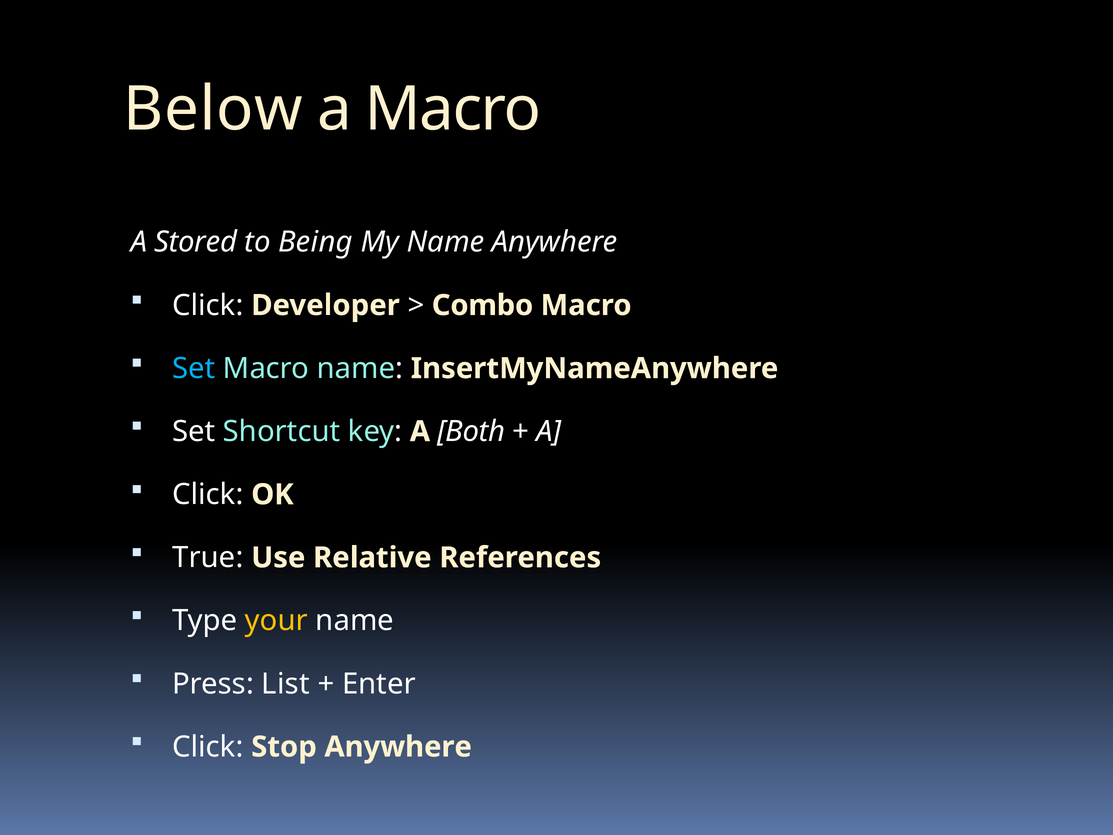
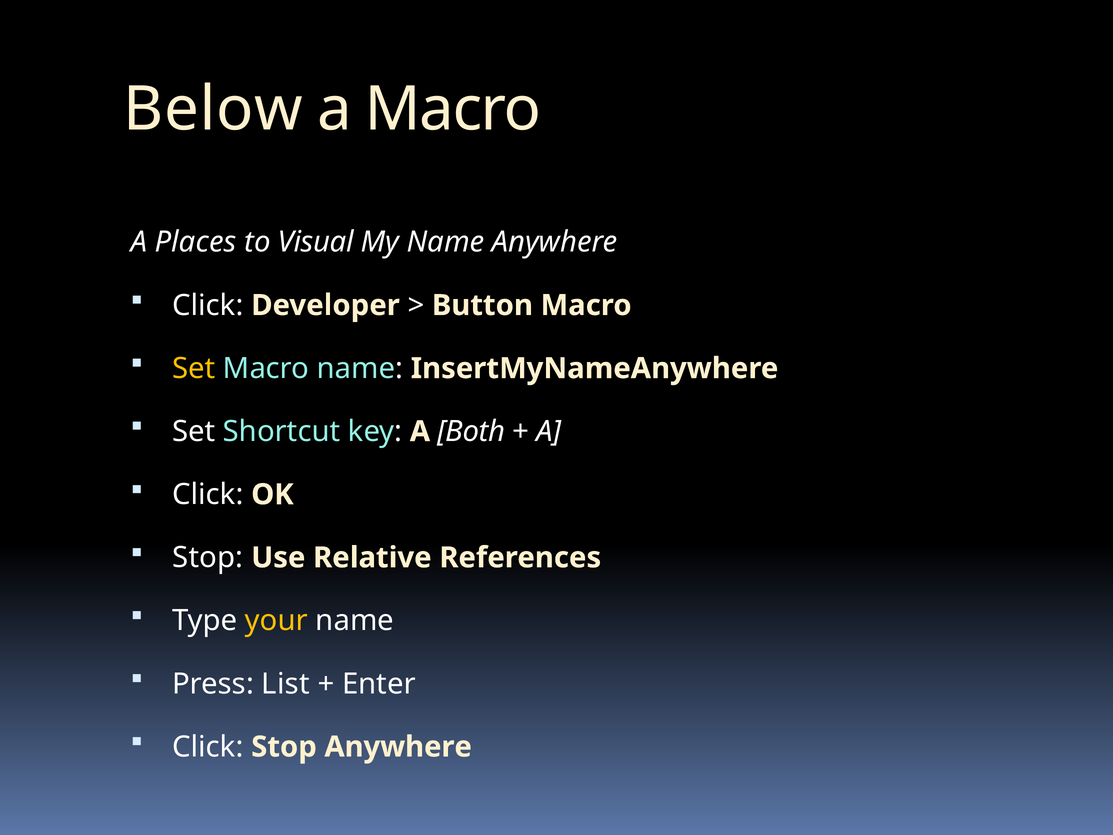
Stored: Stored -> Places (196, 242)
Being: Being -> Visual (316, 242)
Combo: Combo -> Button (482, 305)
Set colour: light blue -> yellow (194, 368)
True: True -> Stop (208, 558)
